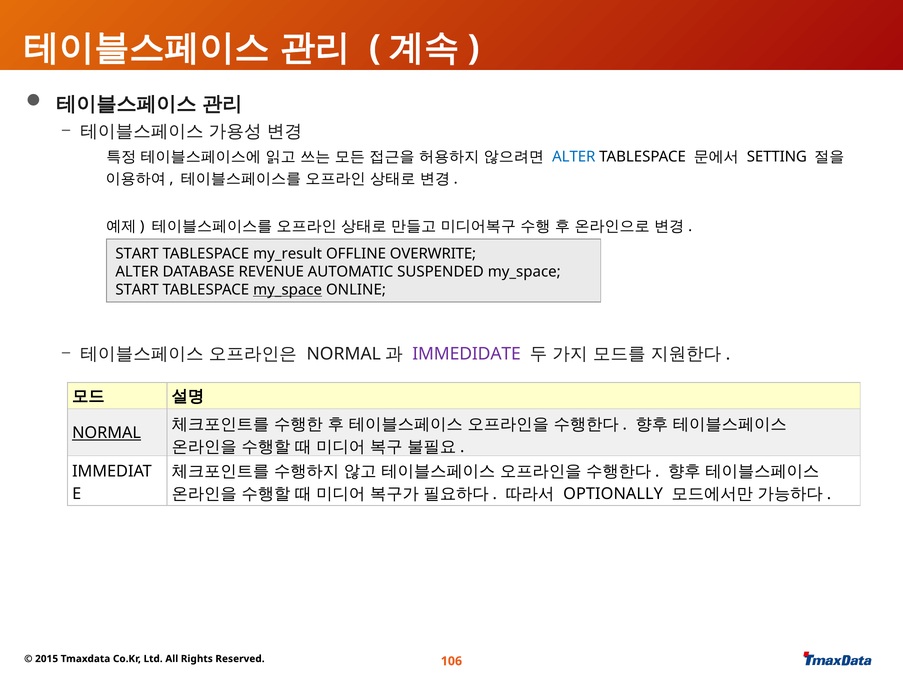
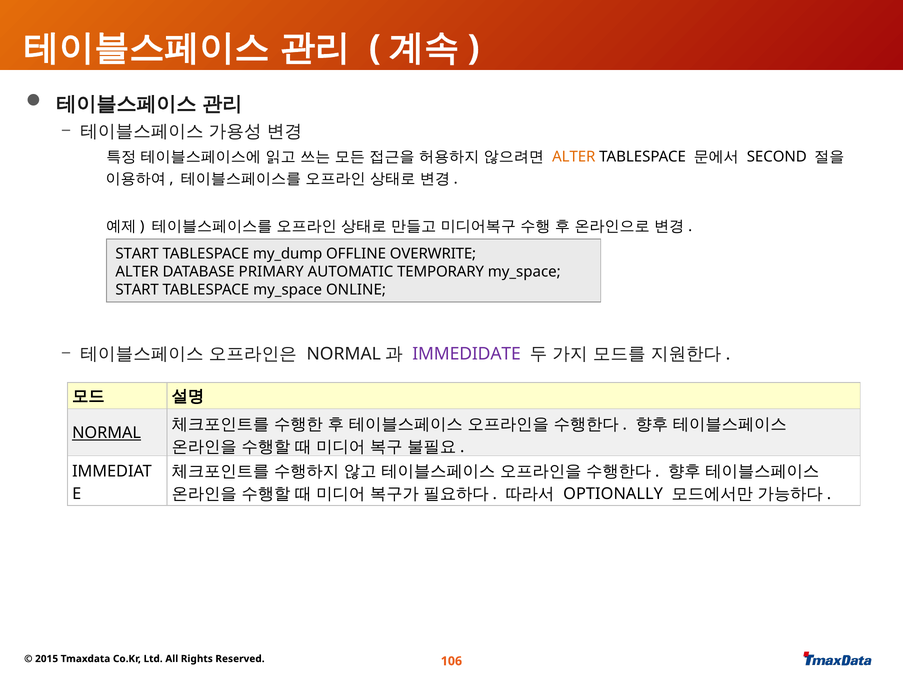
ALTER colour: blue -> orange (574, 157)
SETTING: SETTING -> SECOND (777, 157)
my_result: my_result -> my_dump (288, 254)
REVENUE: REVENUE -> PRIMARY (271, 272)
SUSPENDED: SUSPENDED -> TEMPORARY (441, 272)
my_space underline: present -> none (288, 290)
